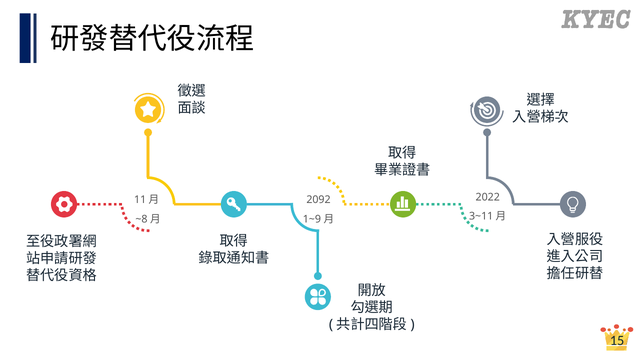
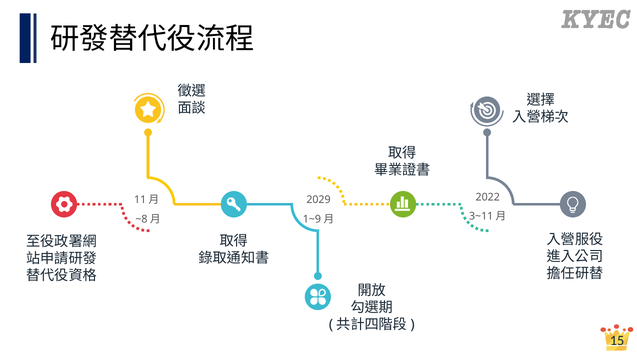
2092: 2092 -> 2029 (318, 200)
